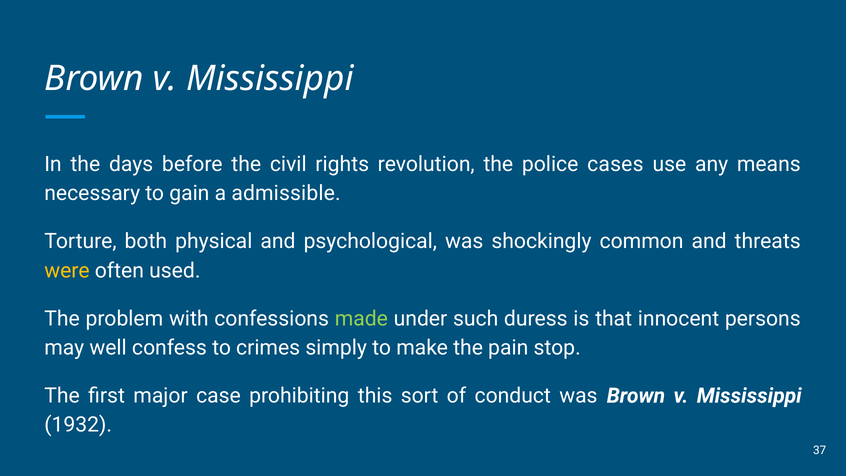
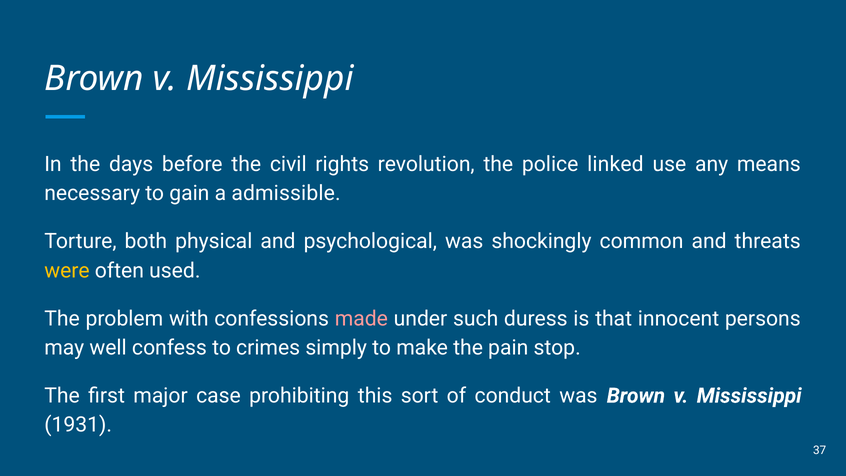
cases: cases -> linked (615, 164)
made colour: light green -> pink (361, 319)
1932: 1932 -> 1931 (78, 425)
